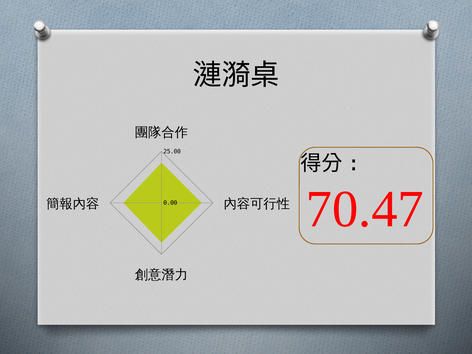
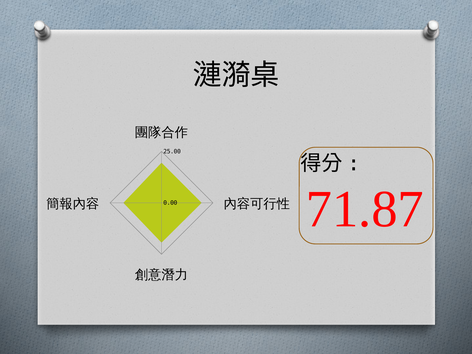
70.47: 70.47 -> 71.87 (365, 209)
